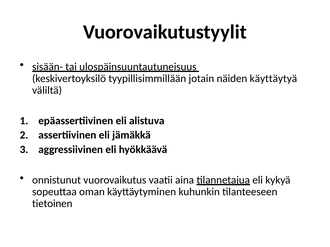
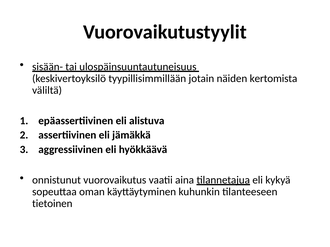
käyttäytyä: käyttäytyä -> kertomista (274, 79)
